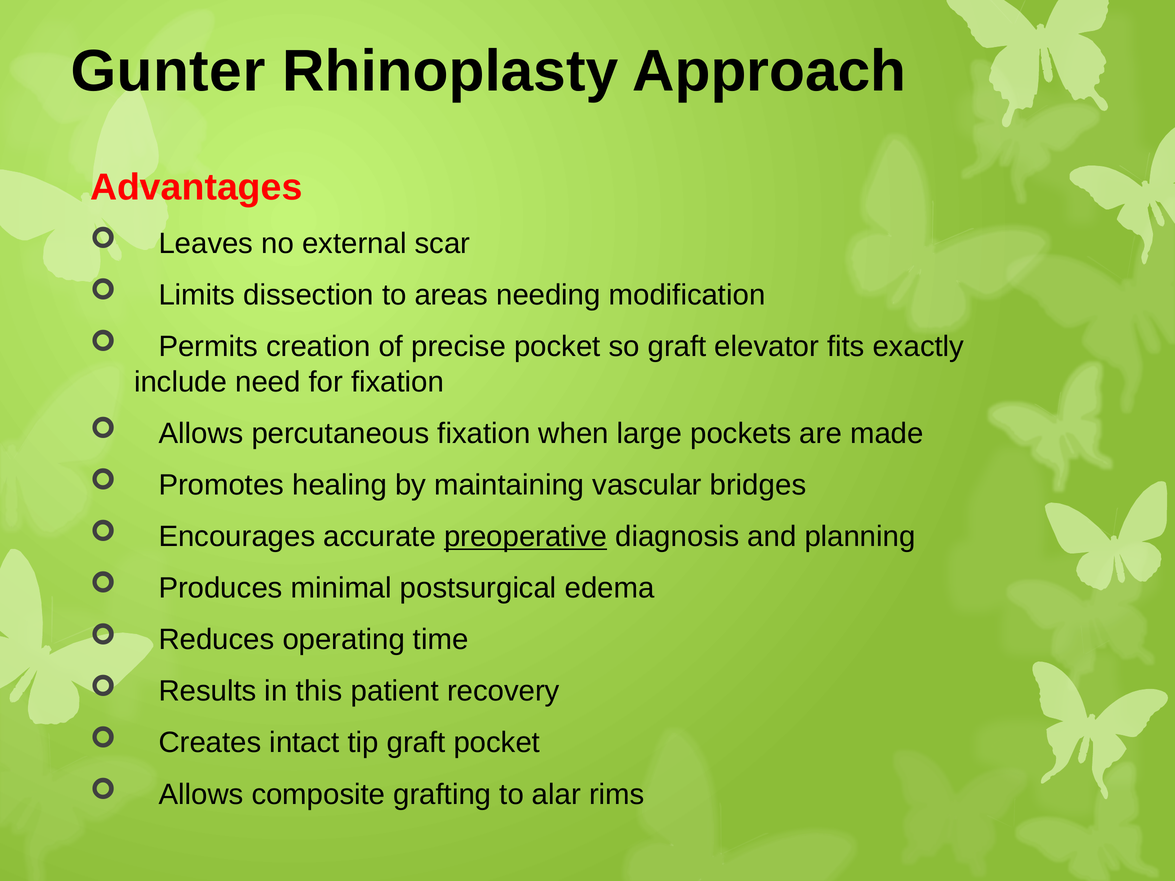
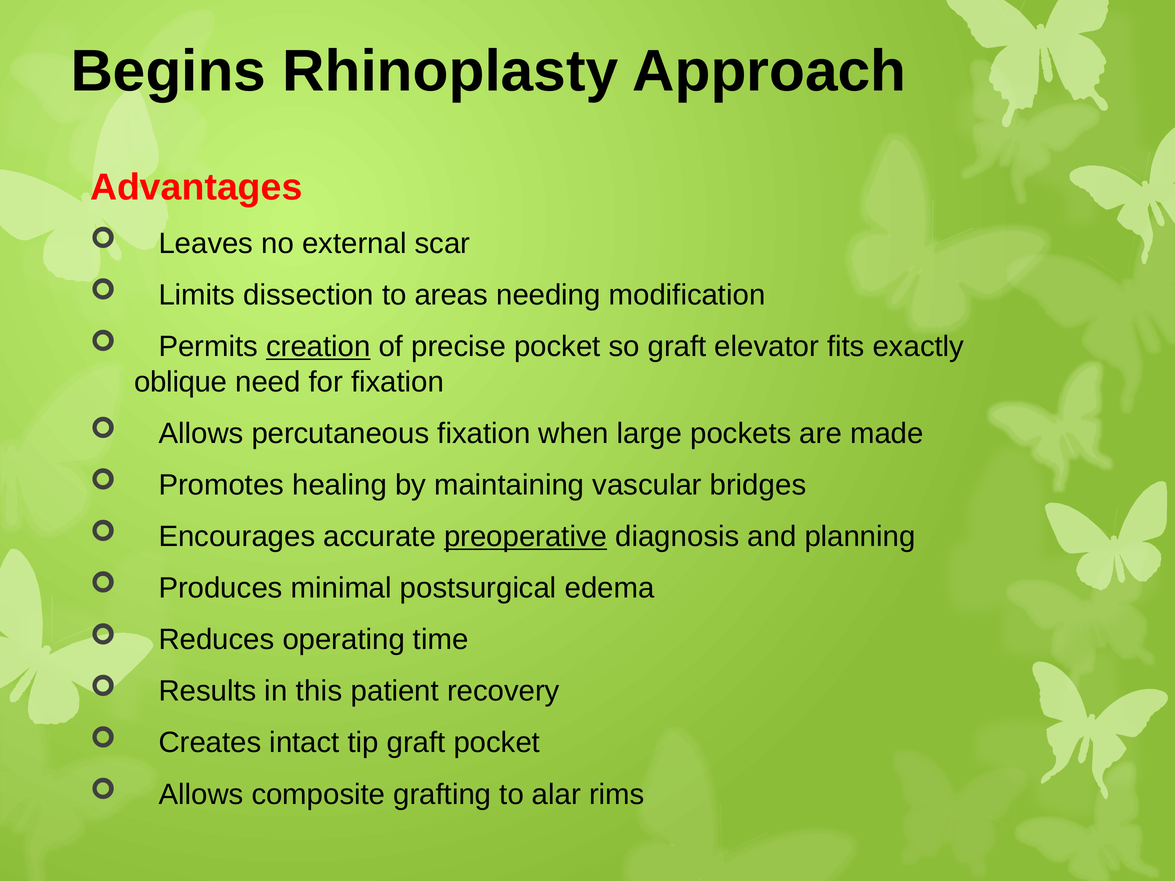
Gunter: Gunter -> Begins (168, 71)
creation underline: none -> present (318, 347)
include: include -> oblique (181, 382)
